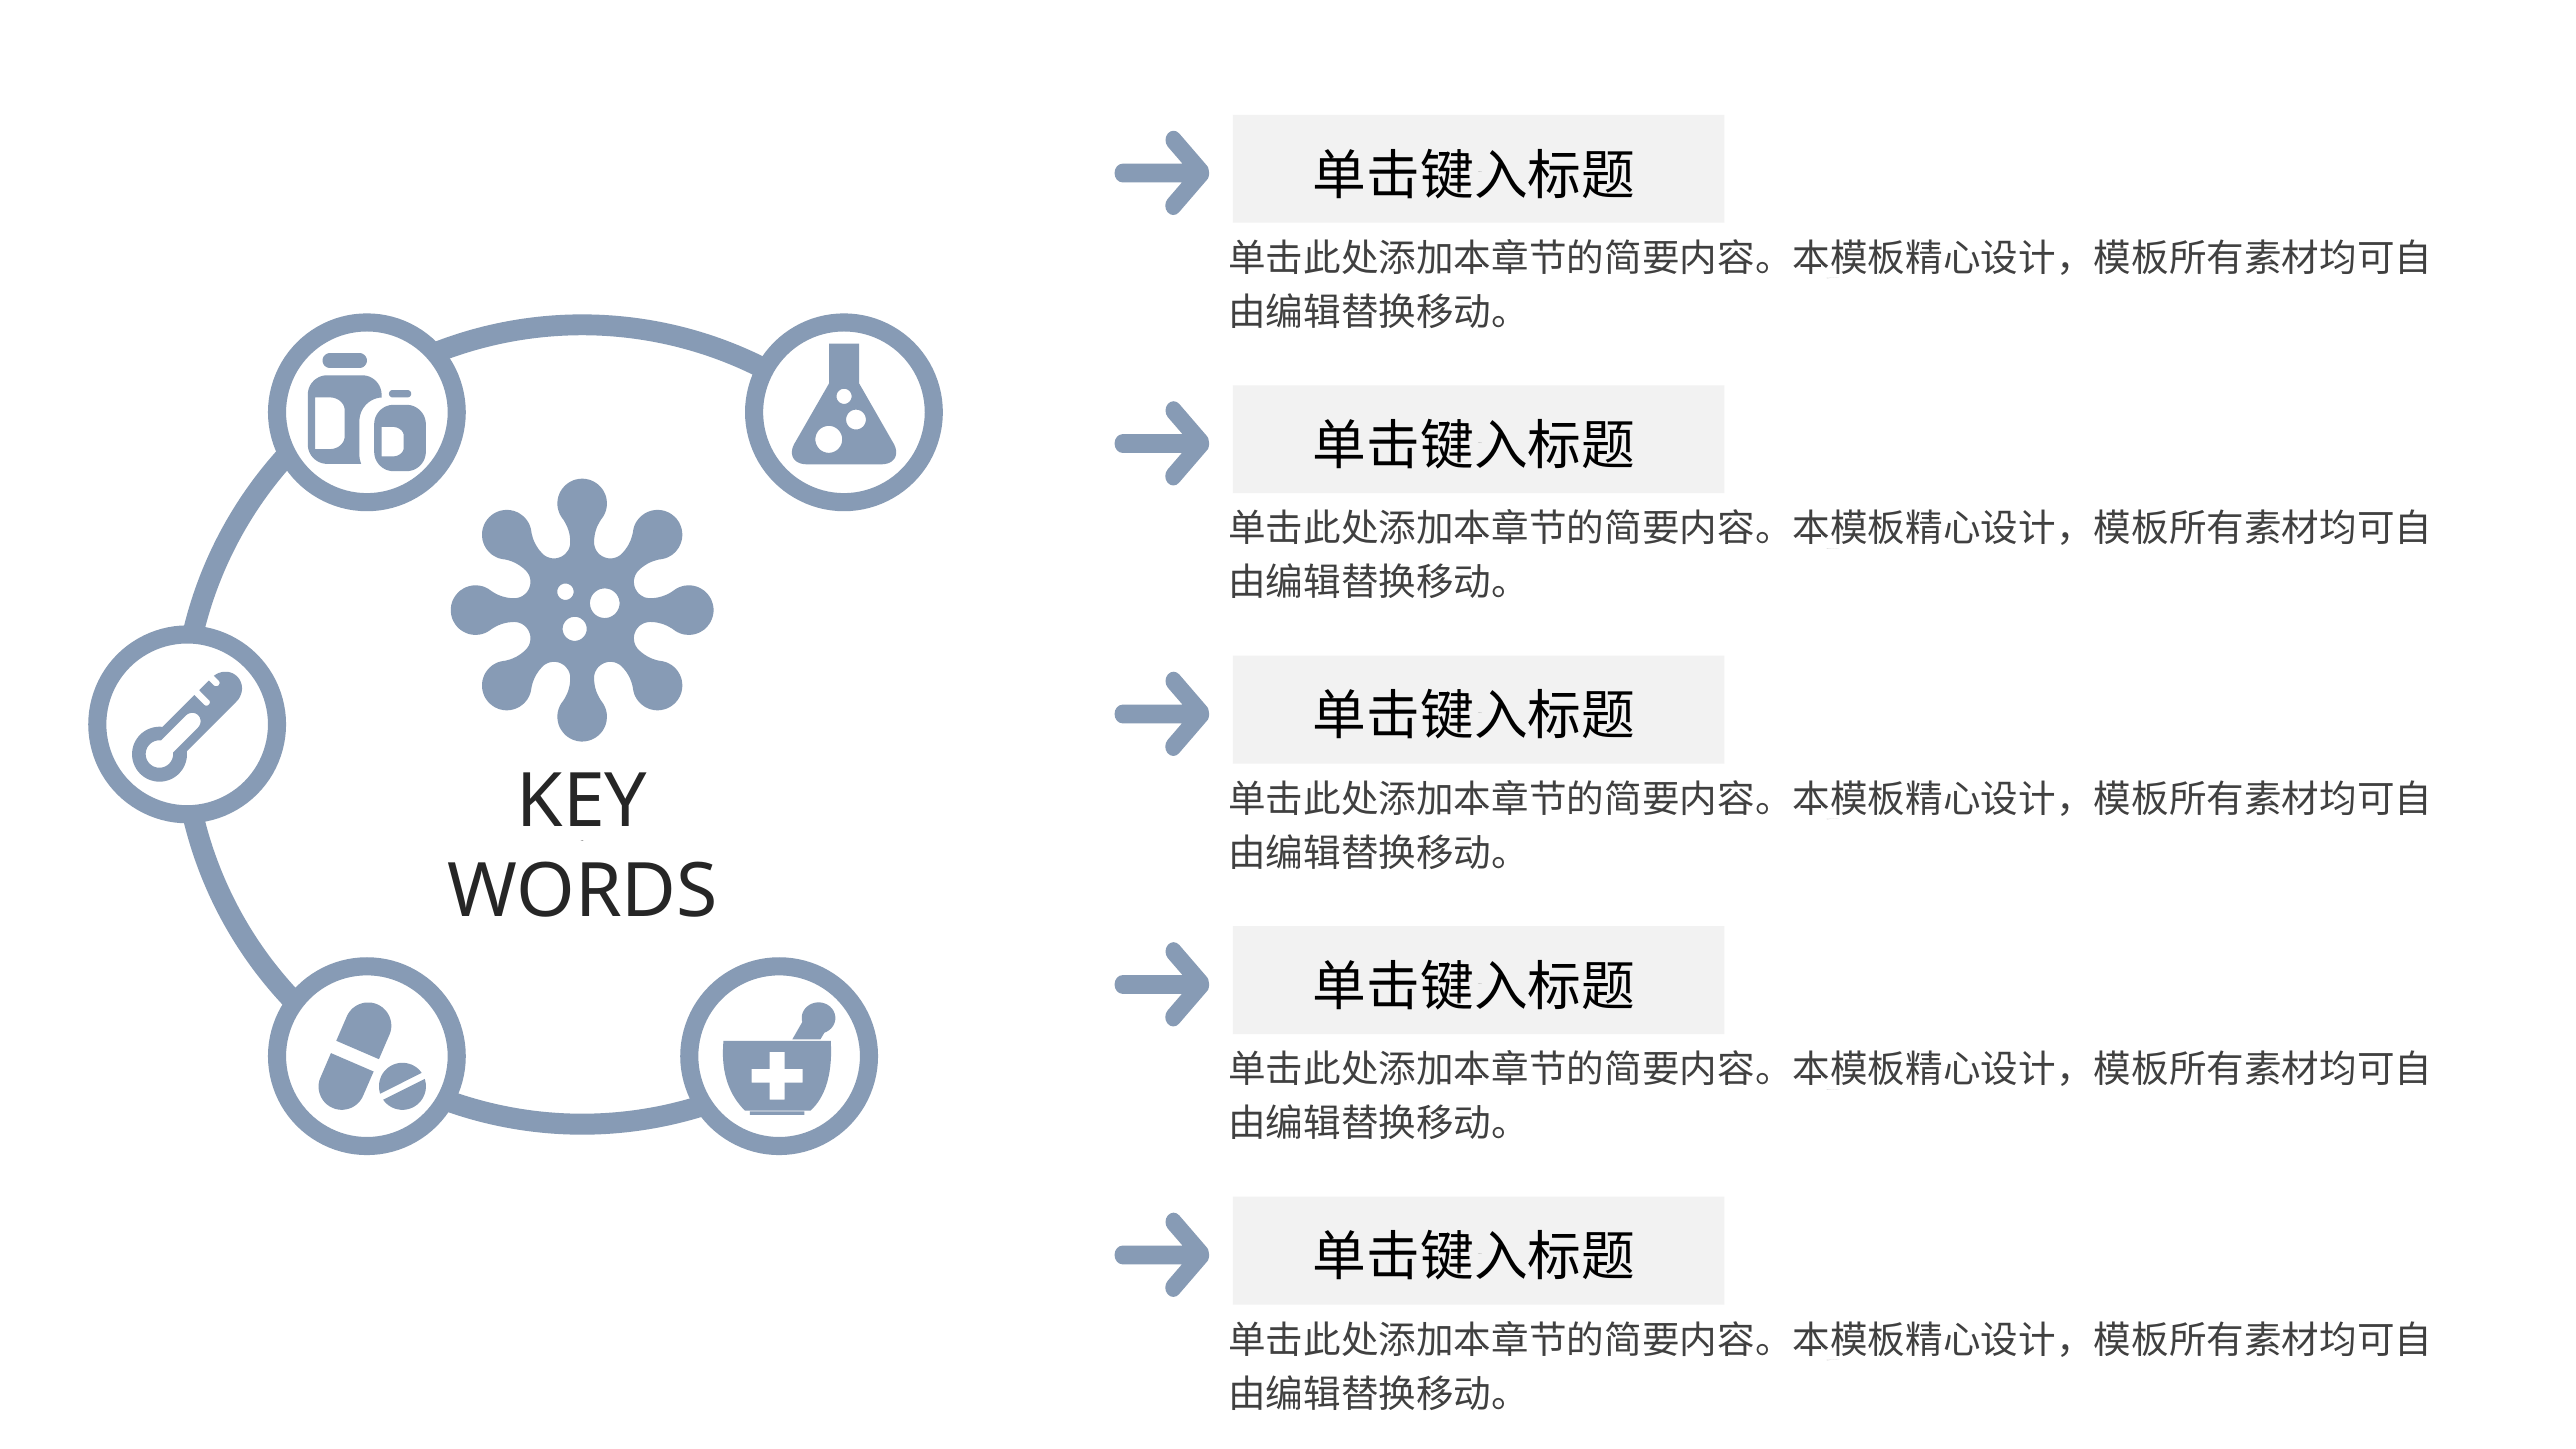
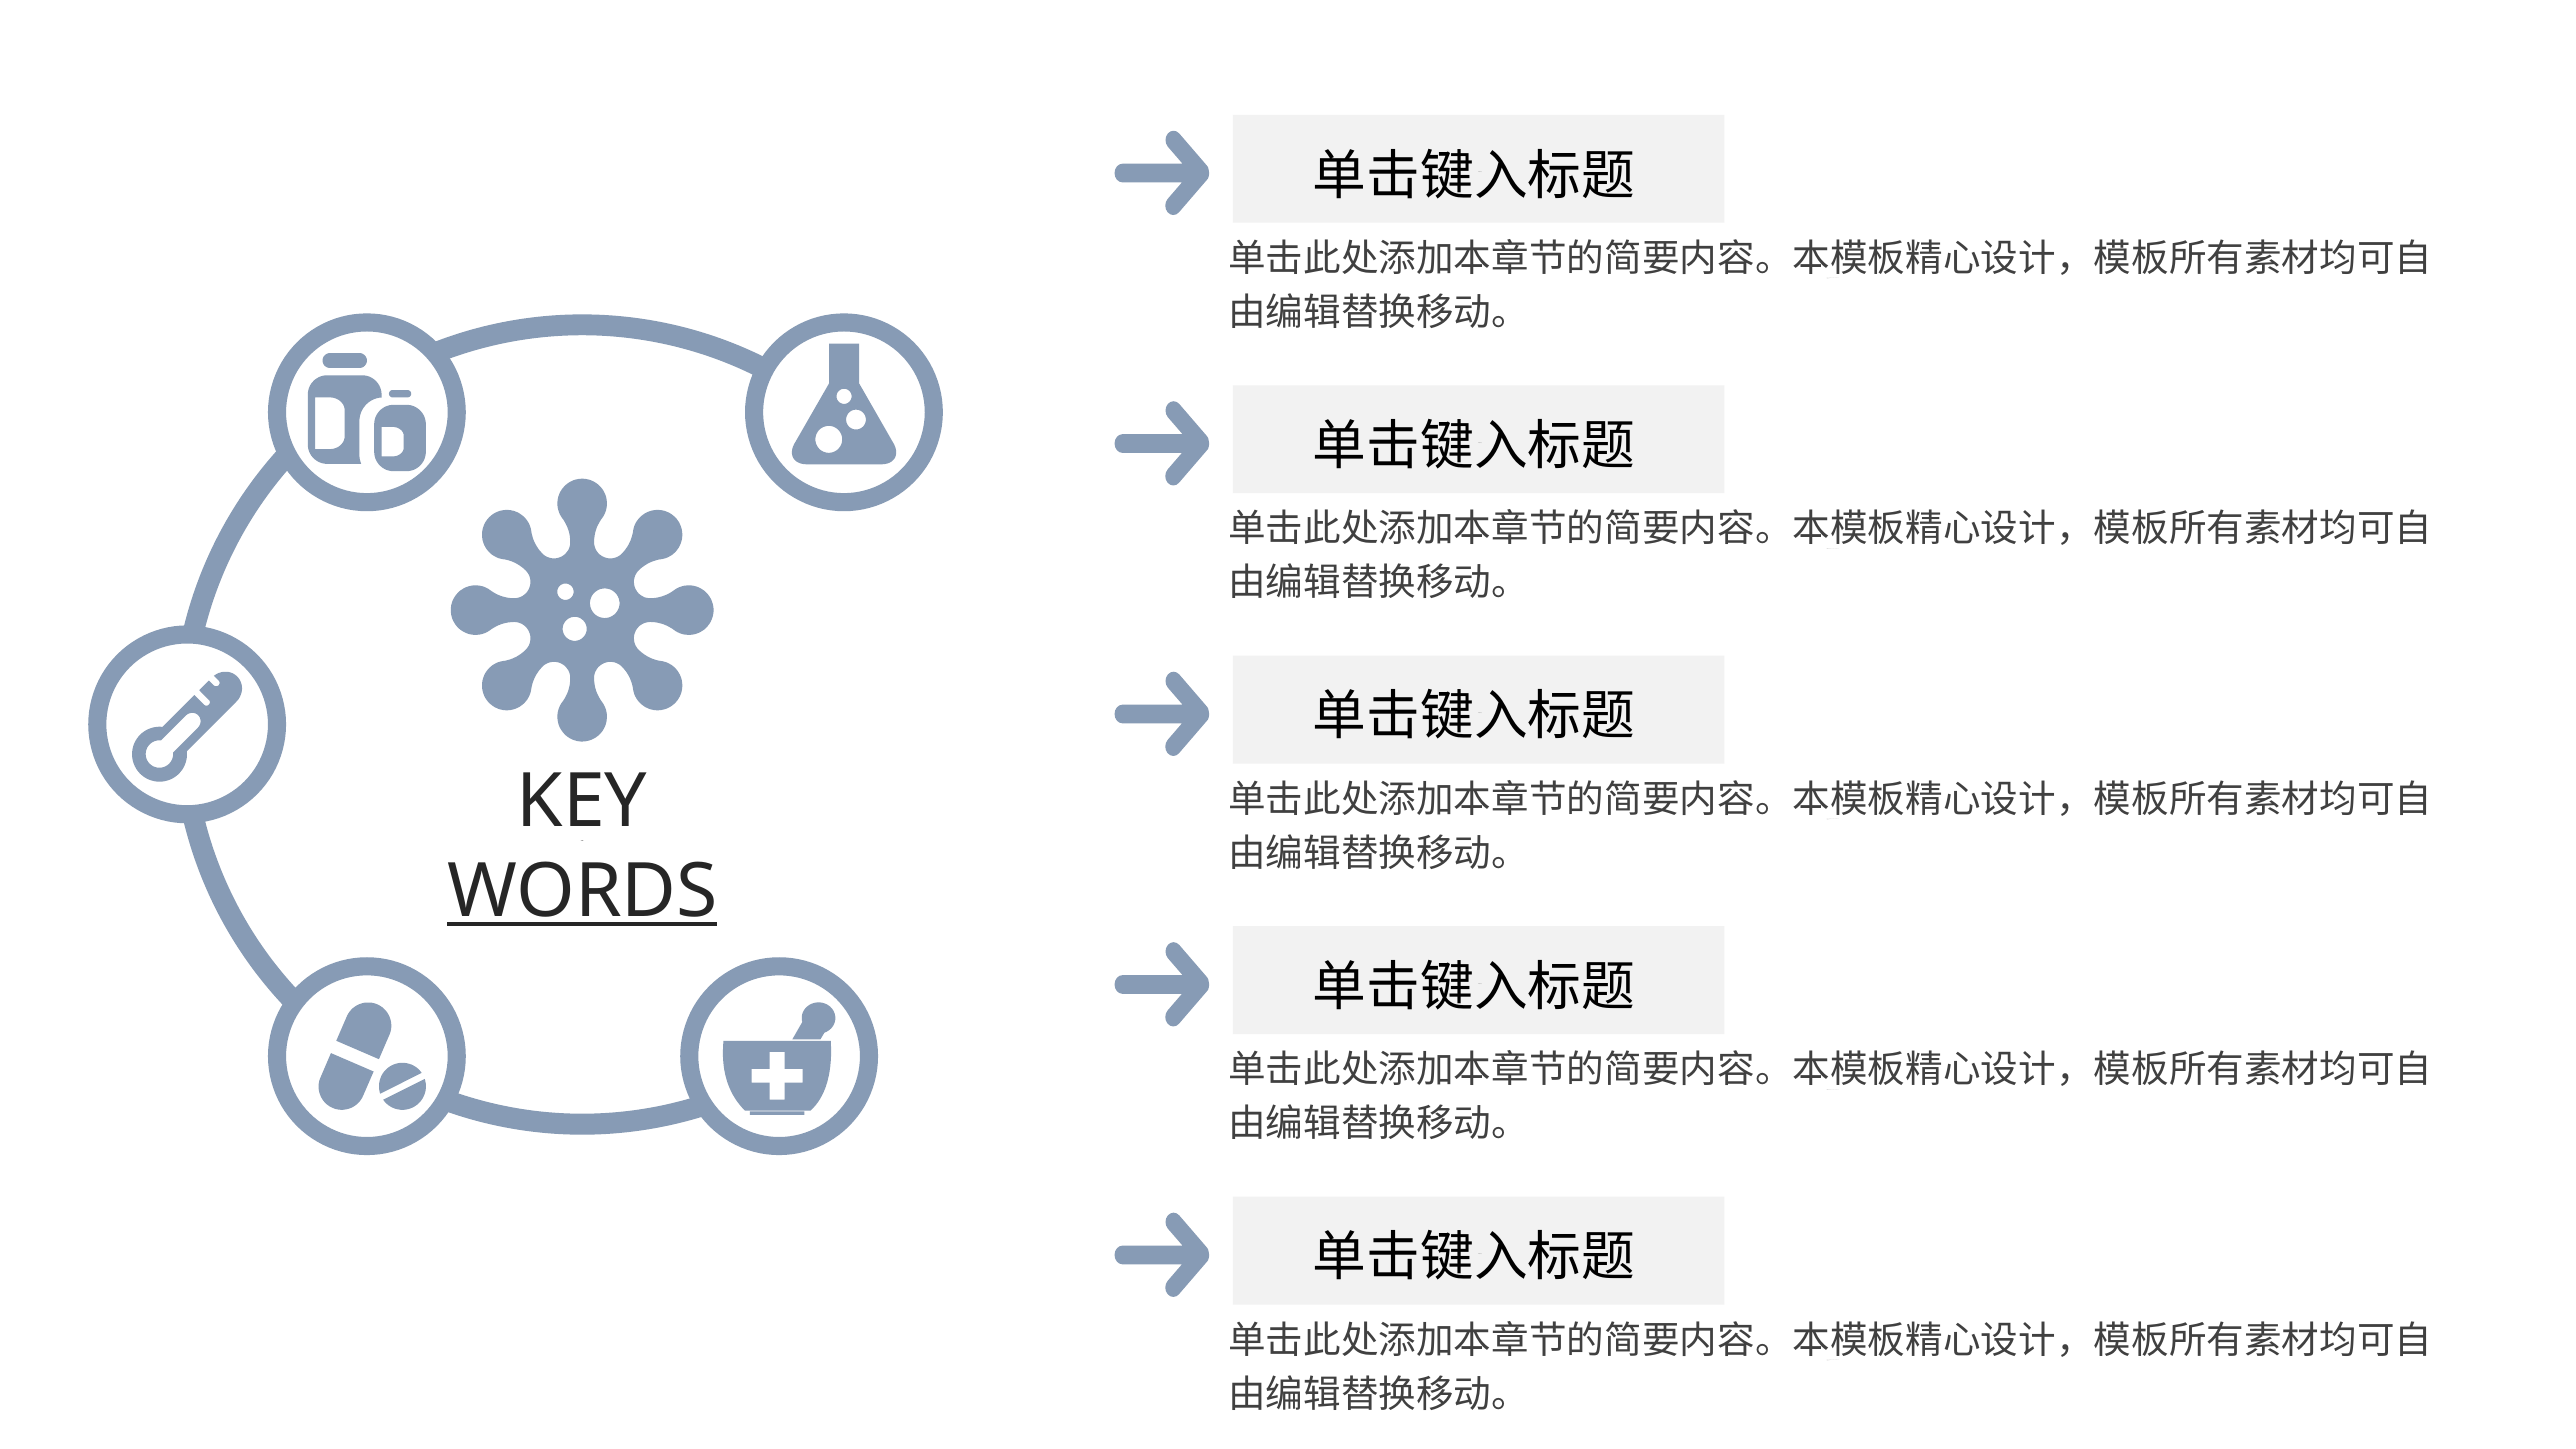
WORDS underline: none -> present (582, 892)
